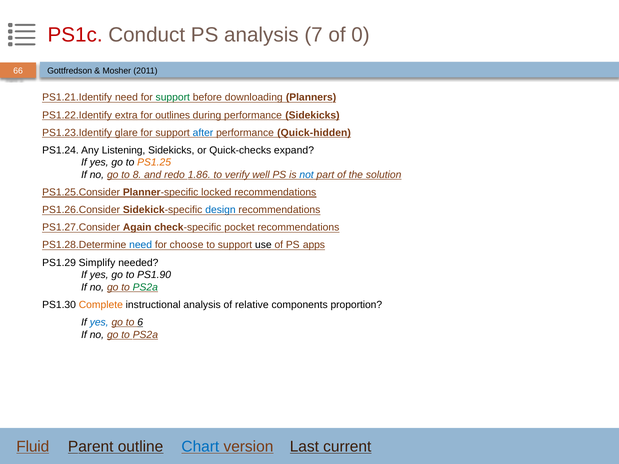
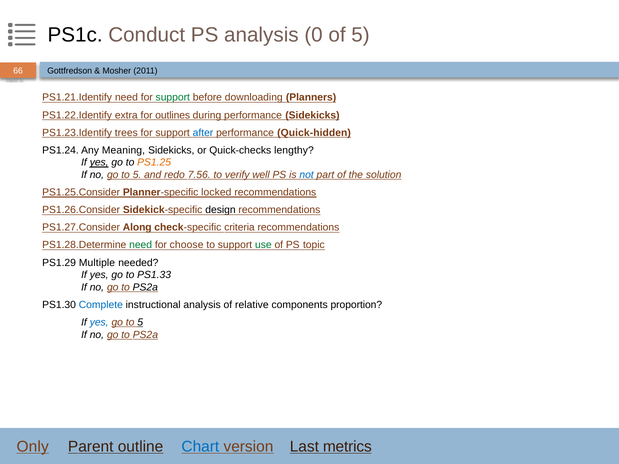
PS1c colour: red -> black (75, 35)
7: 7 -> 0 (314, 35)
of 0: 0 -> 5 (361, 35)
glare: glare -> trees (126, 133)
Listening: Listening -> Meaning (123, 150)
expand: expand -> lengthy (294, 150)
yes underline: none -> present (99, 163)
no go to 8: 8 -> 5 (137, 175)
1.86: 1.86 -> 7.56 (199, 175)
design colour: blue -> black (221, 210)
Again: Again -> Along (137, 228)
pocket: pocket -> criteria (240, 228)
need colour: blue -> green (141, 245)
use colour: black -> green (263, 245)
apps: apps -> topic (314, 245)
Simplify: Simplify -> Multiple (97, 263)
PS1.90: PS1.90 -> PS1.33 (154, 275)
PS2a colour: green -> black (145, 288)
Complete colour: orange -> blue (101, 305)
6: 6 -> 5 (140, 323)
Fluid: Fluid -> Only (33, 447)
current: current -> metrics (347, 447)
